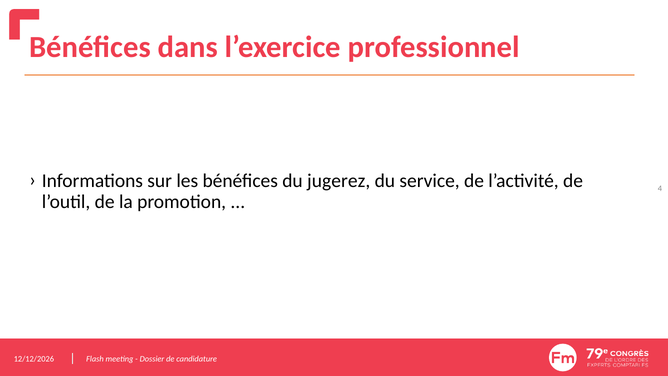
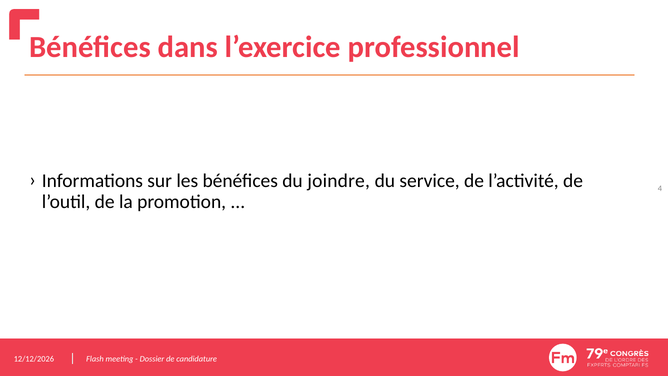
jugerez: jugerez -> joindre (339, 181)
